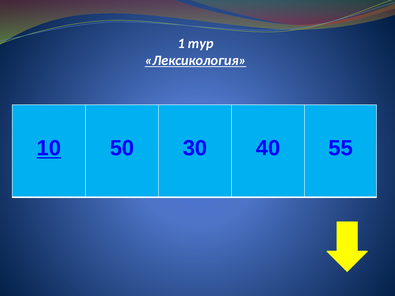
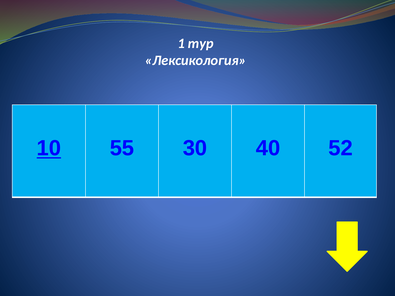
Лексикология underline: present -> none (196, 61)
50: 50 -> 55 (122, 148)
55: 55 -> 52 (341, 148)
